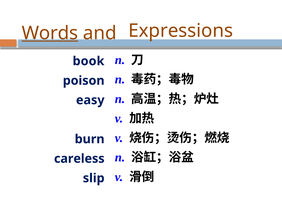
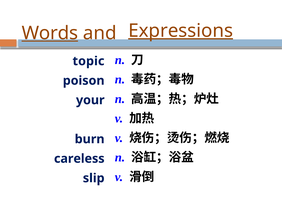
Expressions underline: none -> present (181, 31)
book: book -> topic (88, 61)
easy: easy -> your (90, 100)
